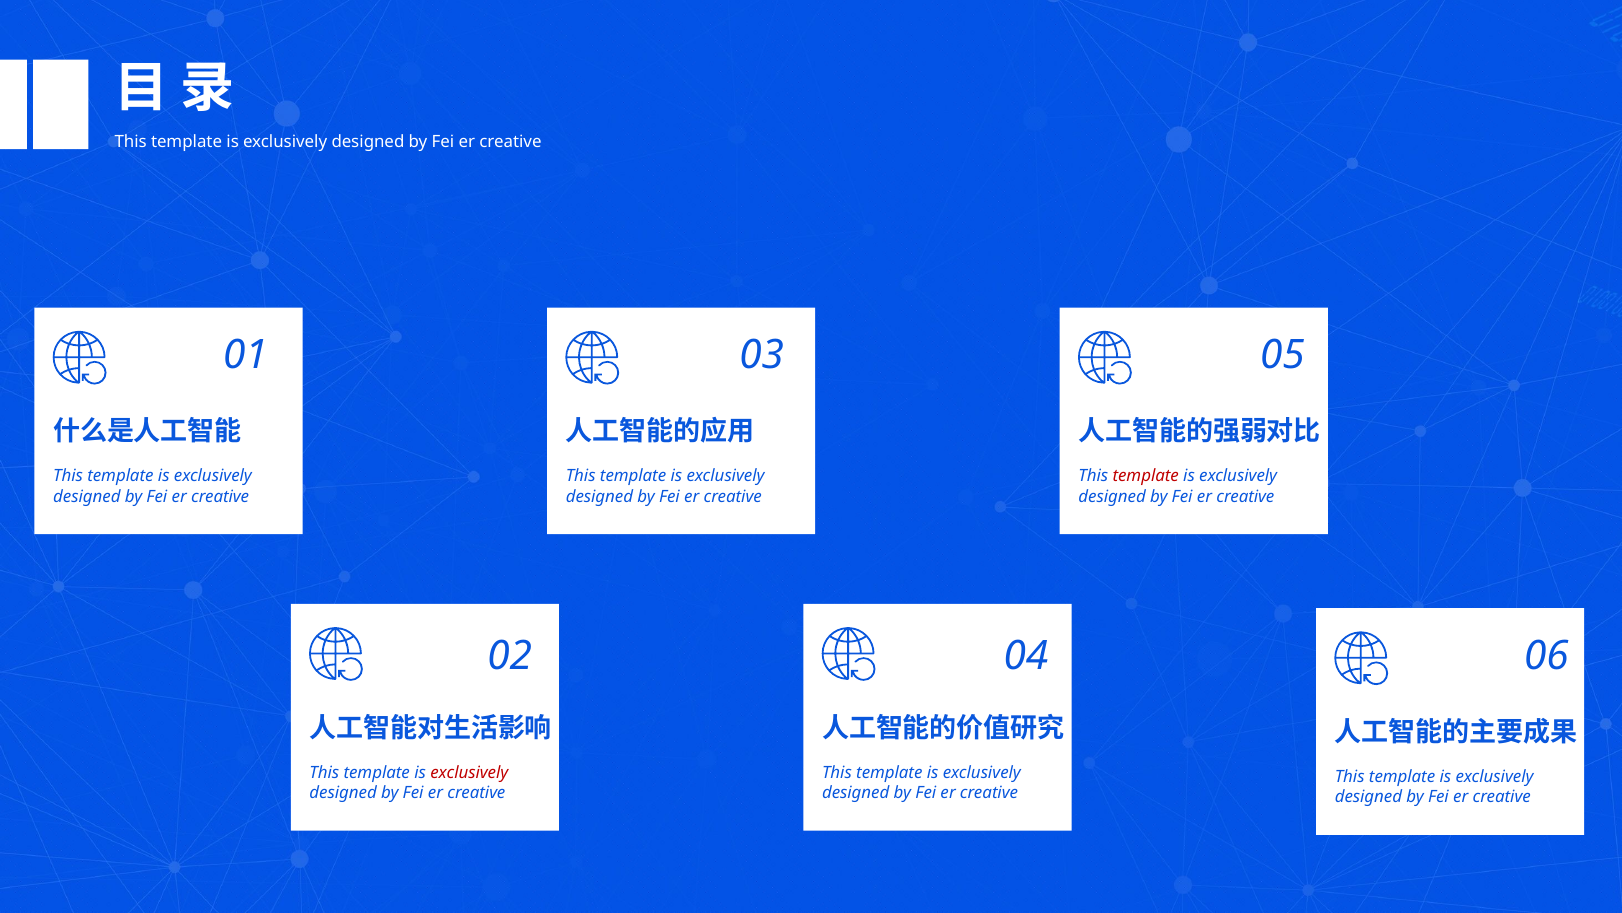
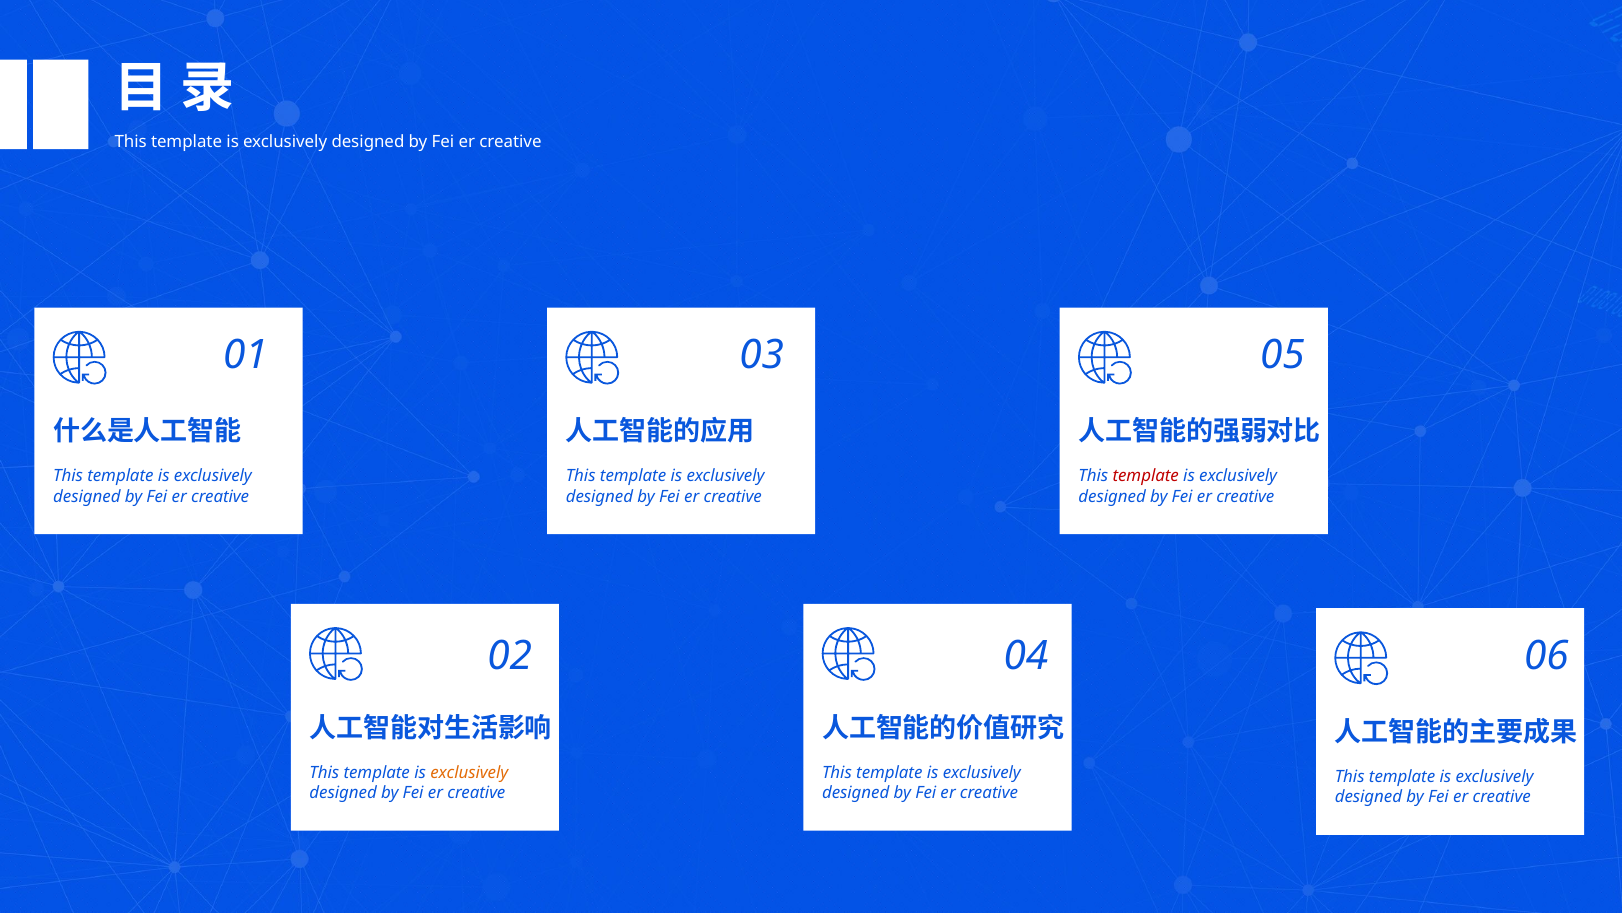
exclusively colour: red -> orange (469, 772)
